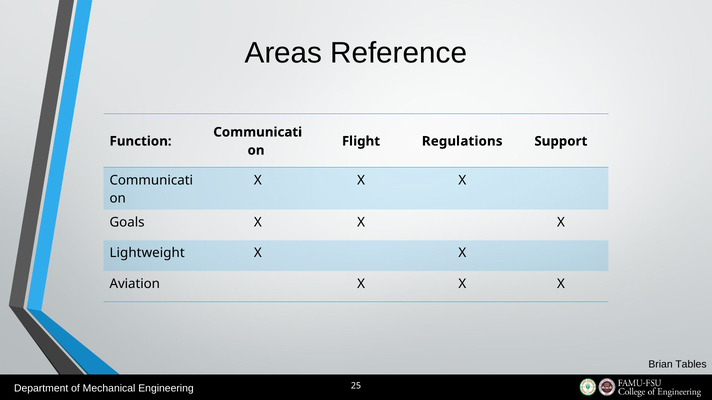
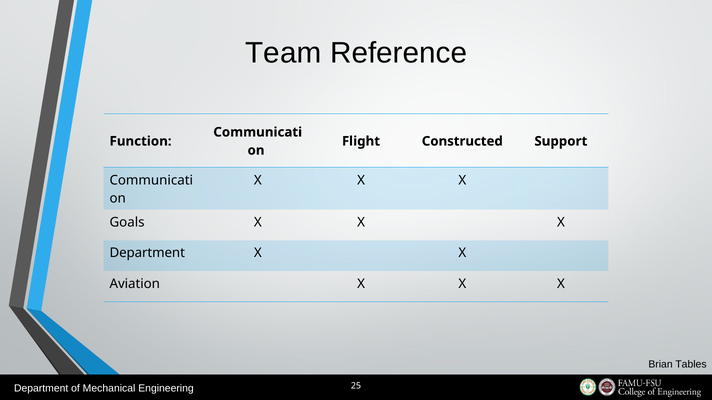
Areas: Areas -> Team (283, 53)
Regulations: Regulations -> Constructed (462, 141)
Lightweight: Lightweight -> Department (147, 253)
